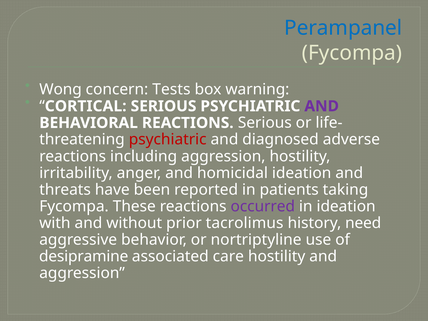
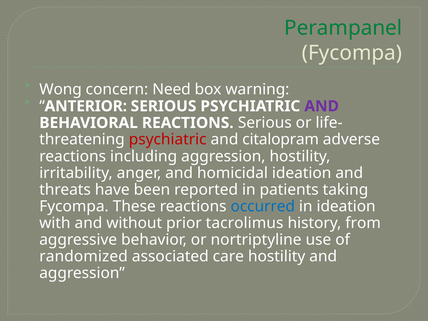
Perampanel colour: blue -> green (343, 28)
Tests: Tests -> Need (172, 90)
CORTICAL: CORTICAL -> ANTERIOR (86, 106)
diagnosed: diagnosed -> citalopram (281, 140)
occurred colour: purple -> blue (263, 206)
need: need -> from (363, 223)
desipramine: desipramine -> randomized (84, 256)
